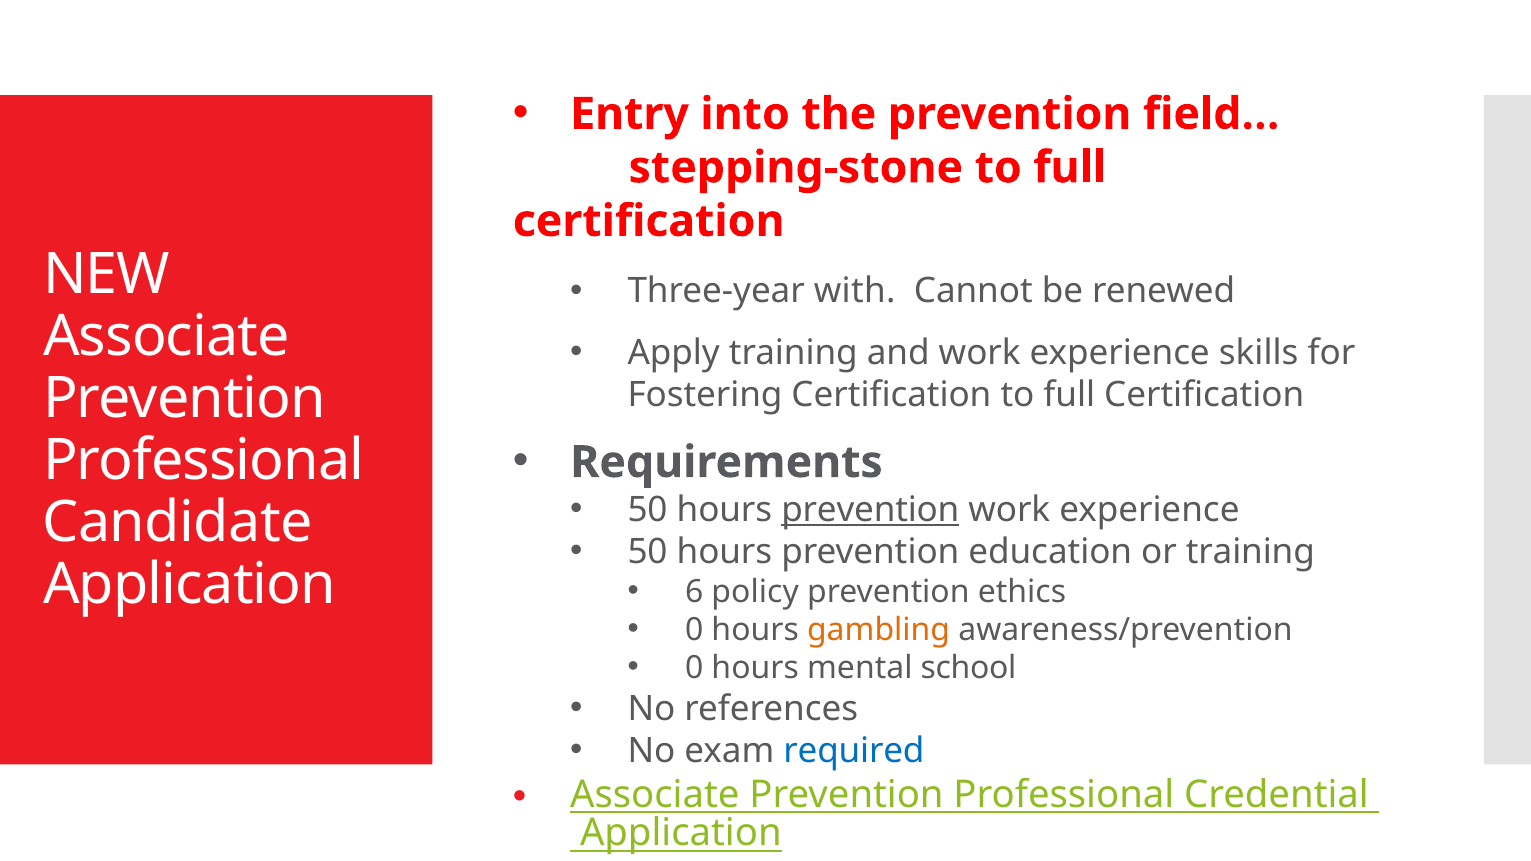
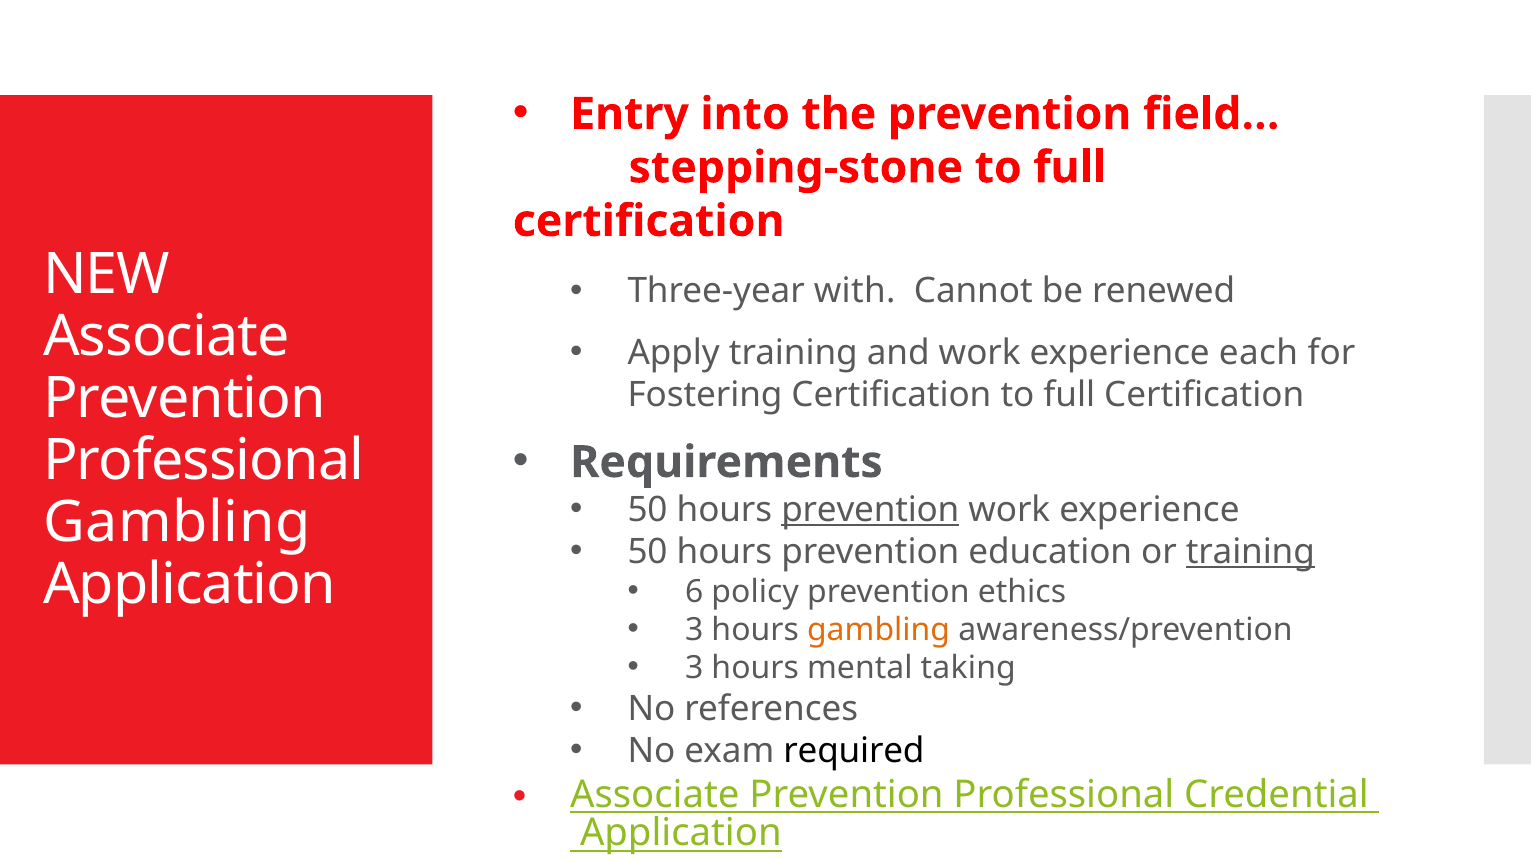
skills: skills -> each (1258, 353)
Candidate: Candidate -> Gambling (177, 523)
training underline: none -> present (1250, 552)
0: 0 -> 3 (694, 630)
0: 0 -> 3 (694, 668)
school: school -> taking (968, 668)
required colour: blue -> black (854, 751)
